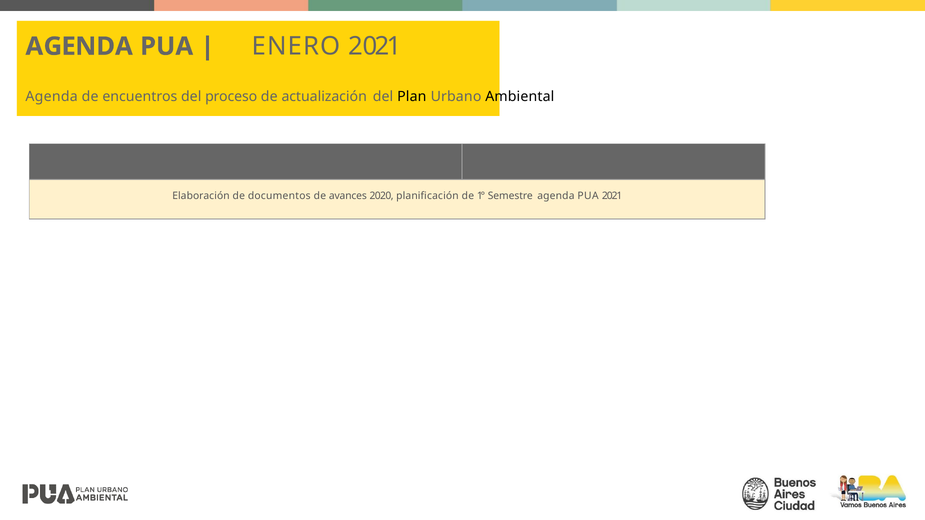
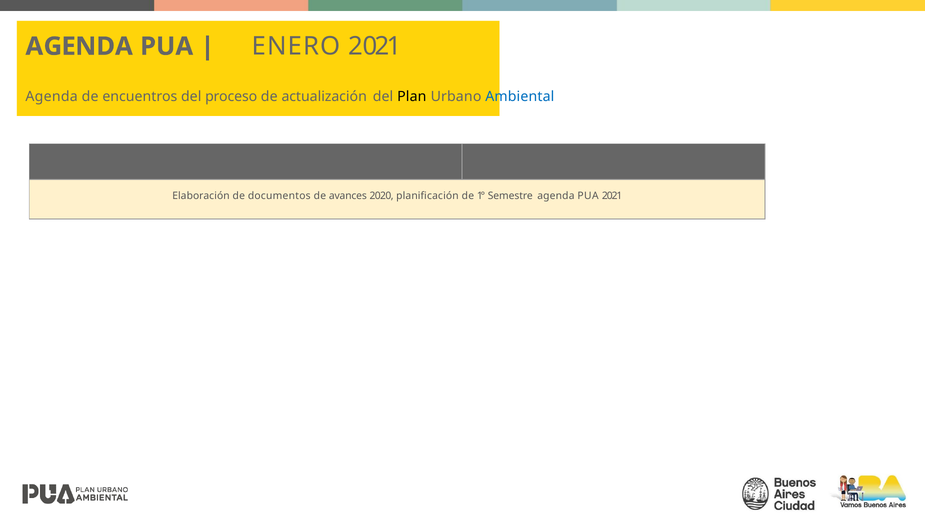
Ambiental colour: black -> blue (520, 96)
